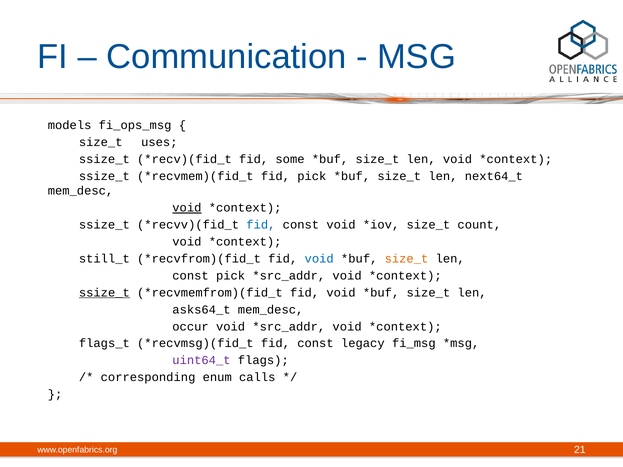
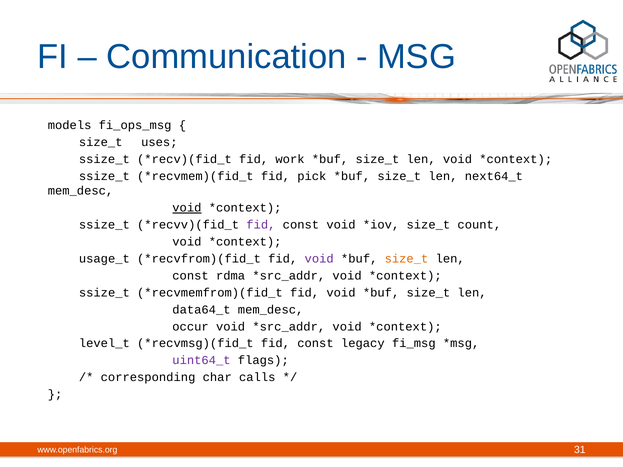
some: some -> work (290, 159)
fid colour: blue -> purple (261, 225)
still_t: still_t -> usage_t (104, 259)
void colour: blue -> purple (319, 259)
const pick: pick -> rdma (231, 276)
ssize_t underline: present -> none (104, 293)
asks64_t: asks64_t -> data64_t (201, 310)
flags_t: flags_t -> level_t (104, 344)
enum: enum -> char (217, 378)
21: 21 -> 31 (580, 450)
